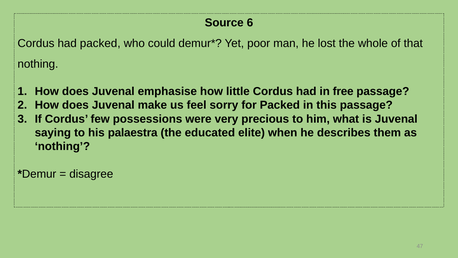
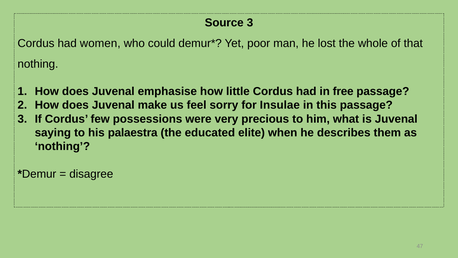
Source 6: 6 -> 3 (250, 23)
had packed: packed -> women (100, 43)
for Packed: Packed -> Insulae (280, 105)
